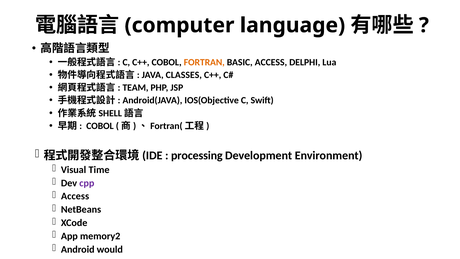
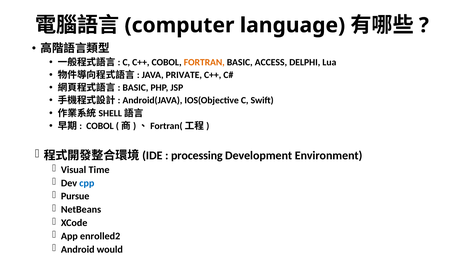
CLASSES: CLASSES -> PRIVATE (184, 75)
TEAM: TEAM -> BASIC (135, 88)
cpp colour: purple -> blue (87, 183)
Access: Access -> Pursue (75, 196)
memory2: memory2 -> enrolled2 (100, 236)
